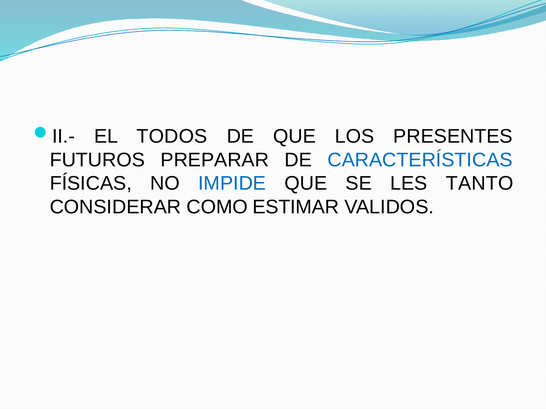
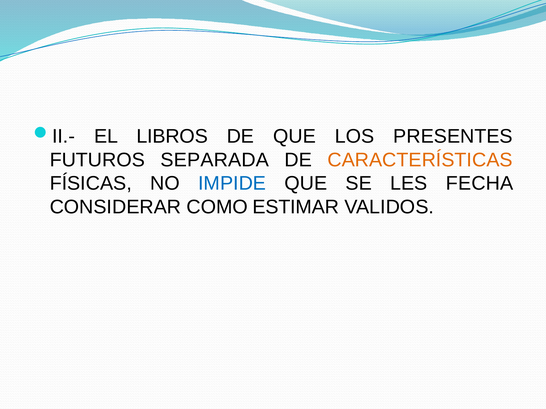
TODOS: TODOS -> LIBROS (172, 136)
PREPARAR: PREPARAR -> SEPARADA (215, 160)
CARACTERÍSTICAS colour: blue -> orange (420, 160)
TANTO: TANTO -> FECHA (480, 184)
